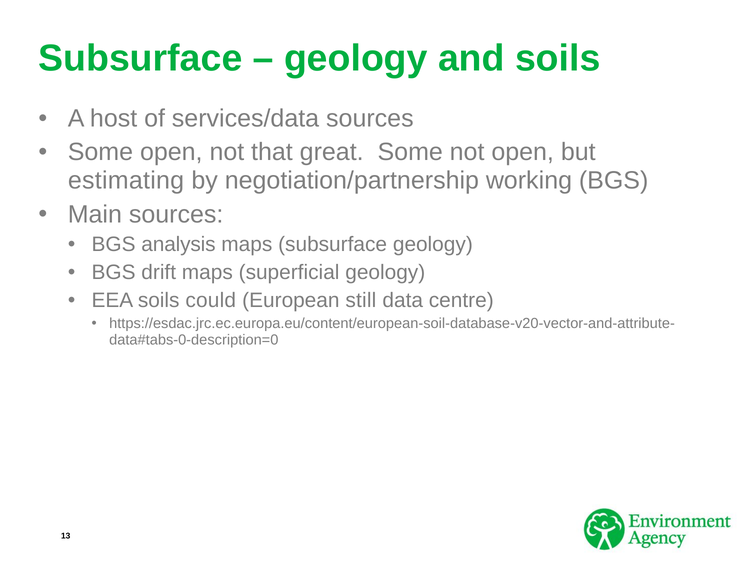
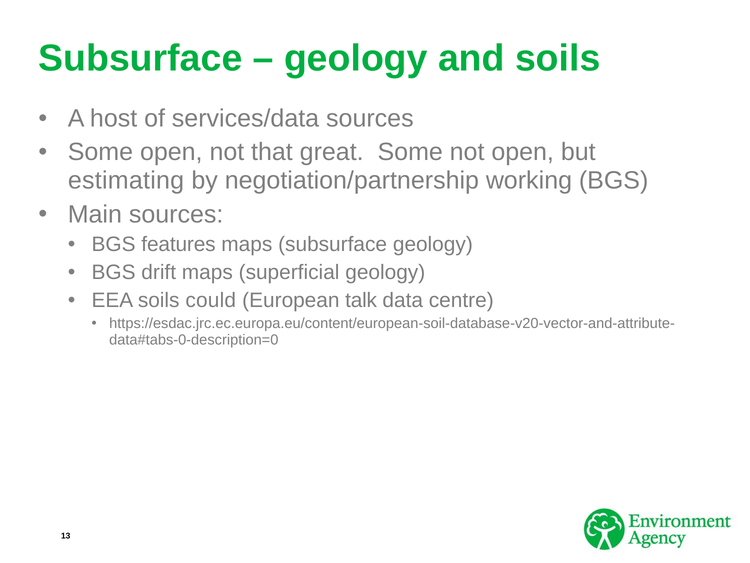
analysis: analysis -> features (179, 244)
still: still -> talk (361, 300)
